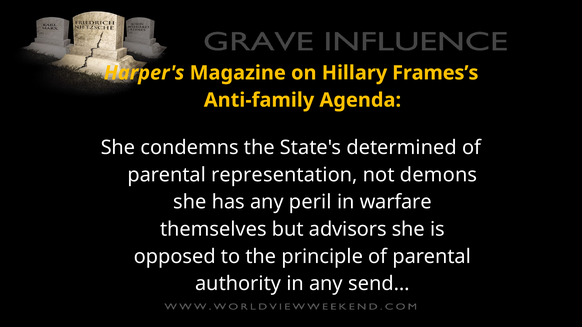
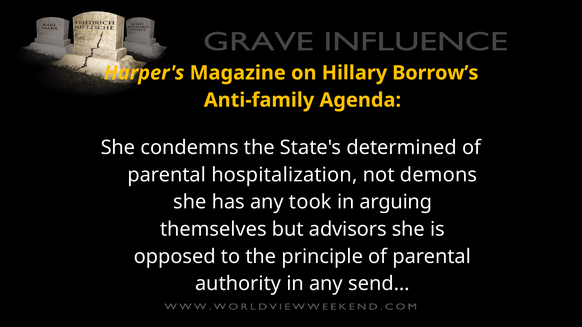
Frames’s: Frames’s -> Borrow’s (435, 73)
representation: representation -> hospitalization (284, 175)
peril: peril -> took (310, 202)
warfare: warfare -> arguing (396, 202)
